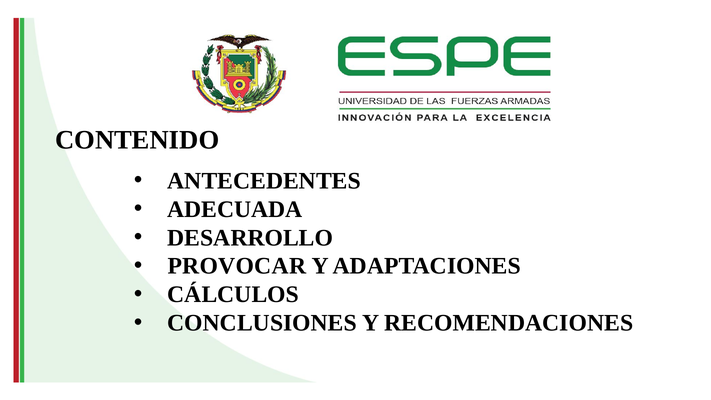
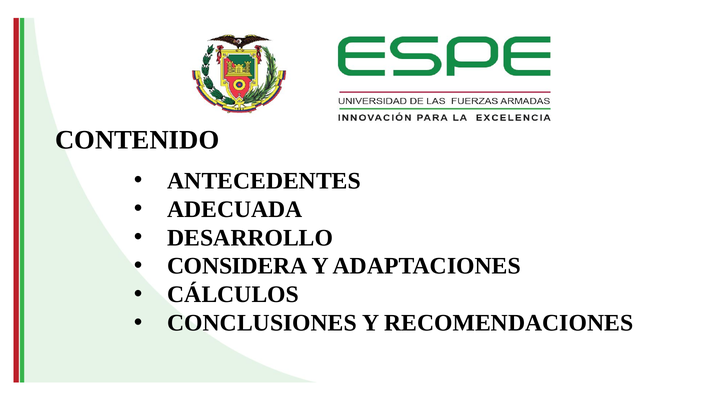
PROVOCAR: PROVOCAR -> CONSIDERA (237, 266)
